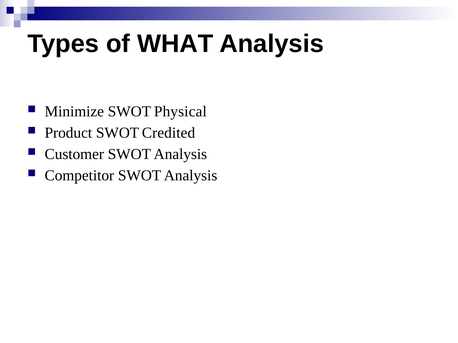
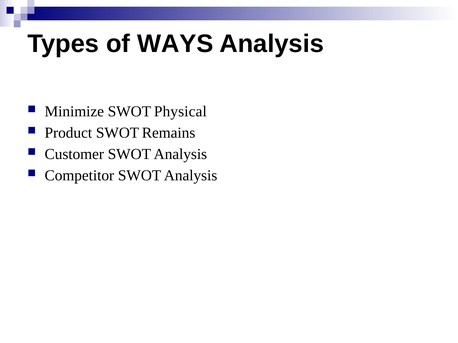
WHAT: WHAT -> WAYS (175, 44)
Credited: Credited -> Remains (169, 133)
